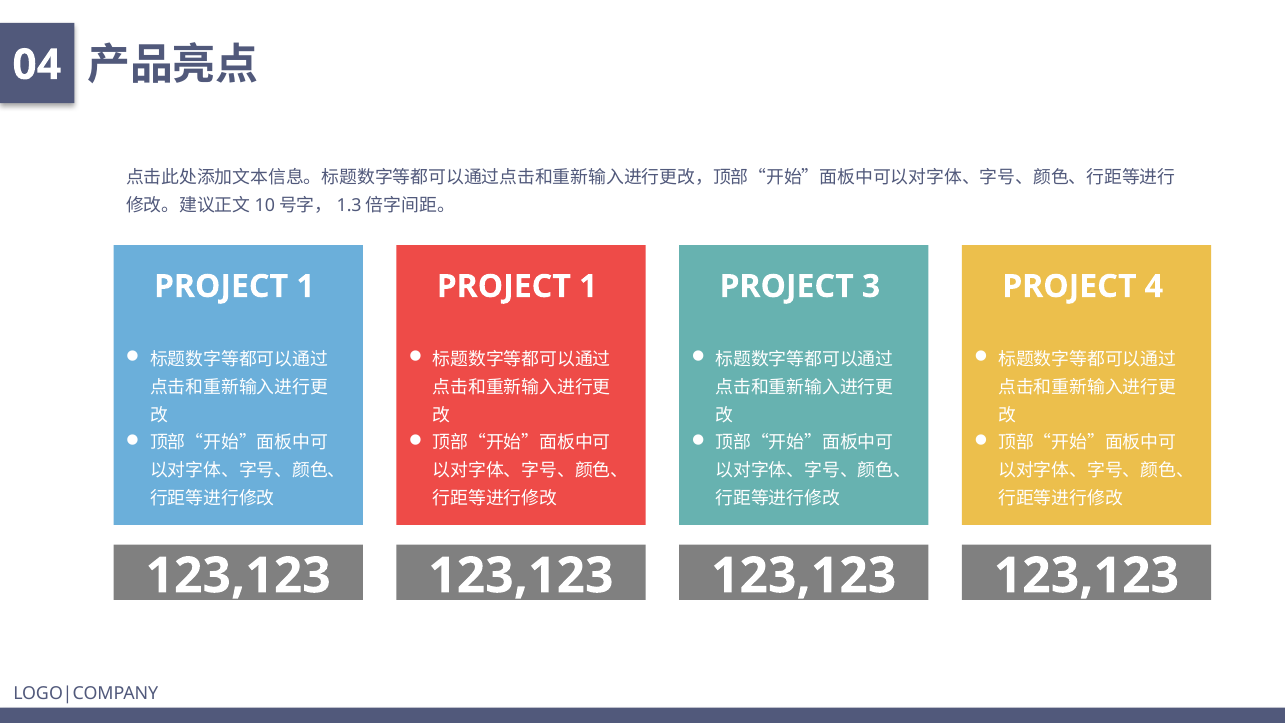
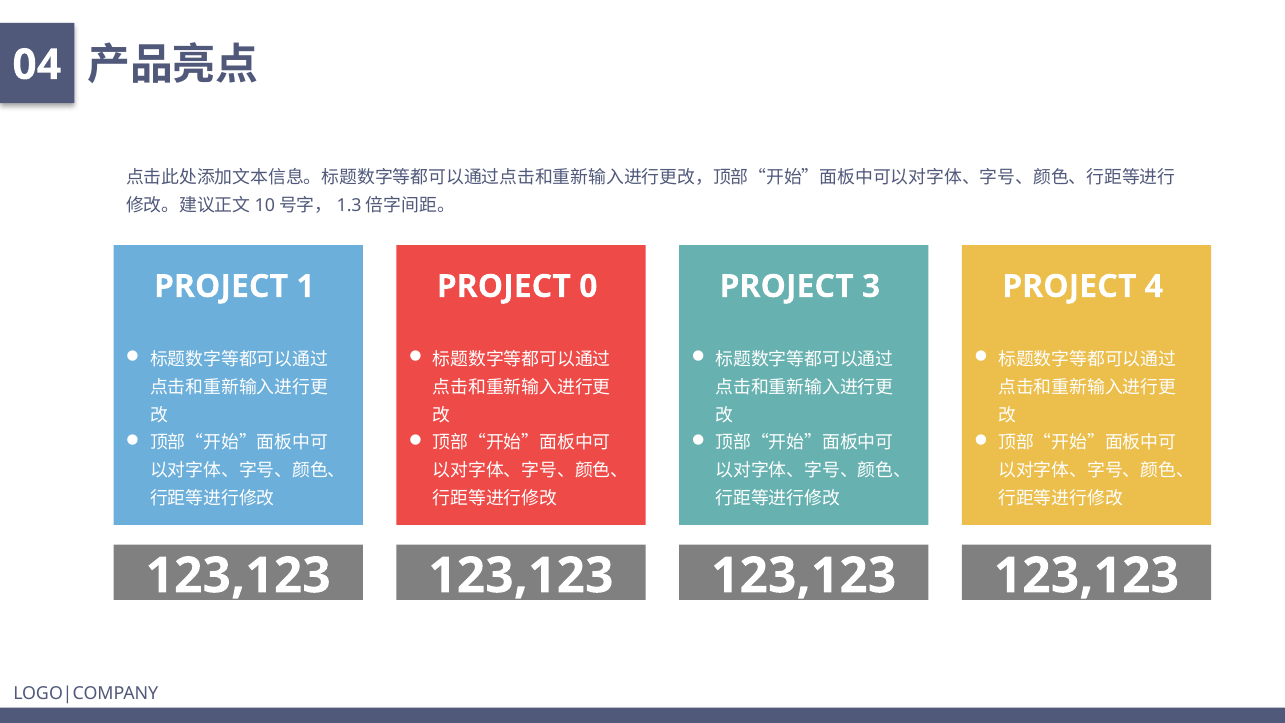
1: 1 -> 0 (588, 286)
